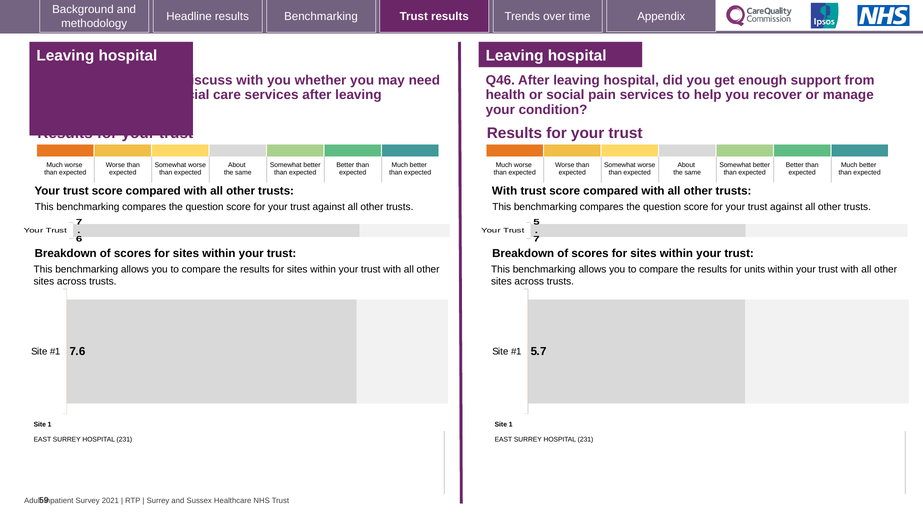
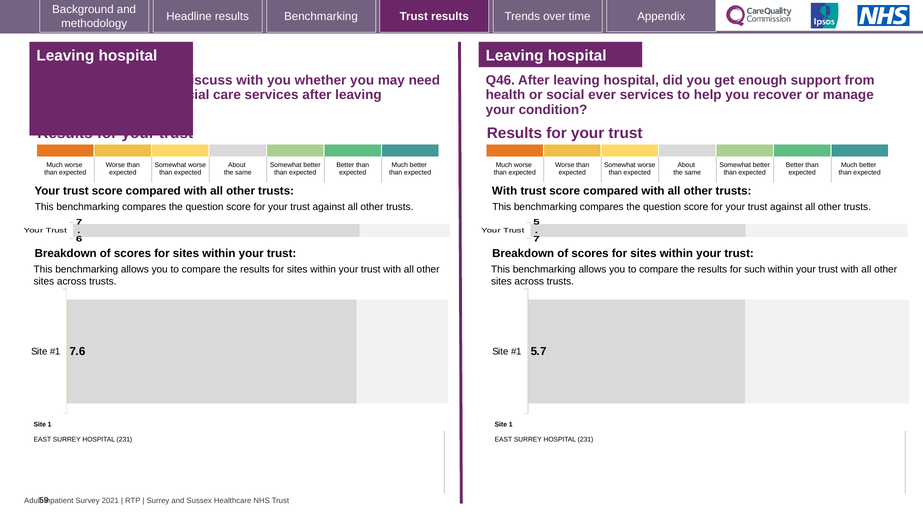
pain: pain -> ever (602, 95)
units: units -> such (755, 269)
